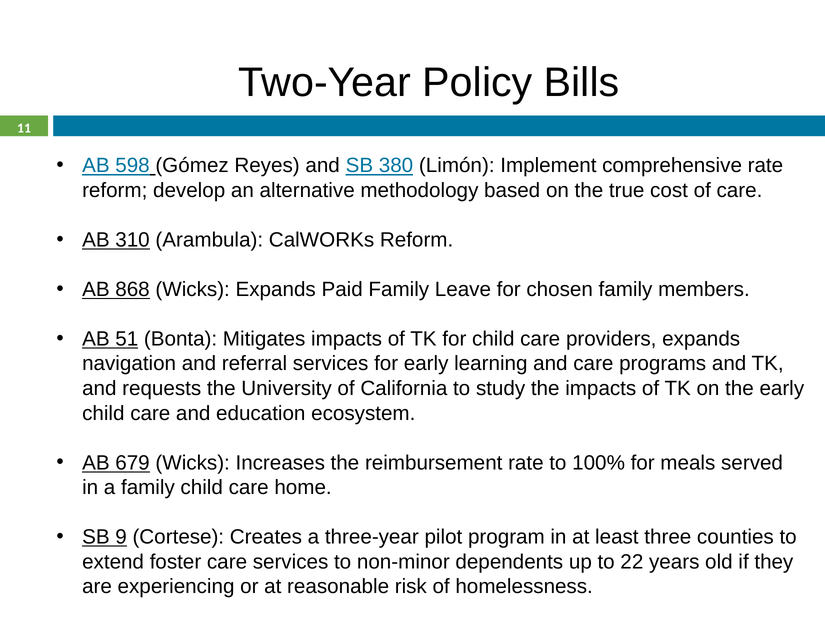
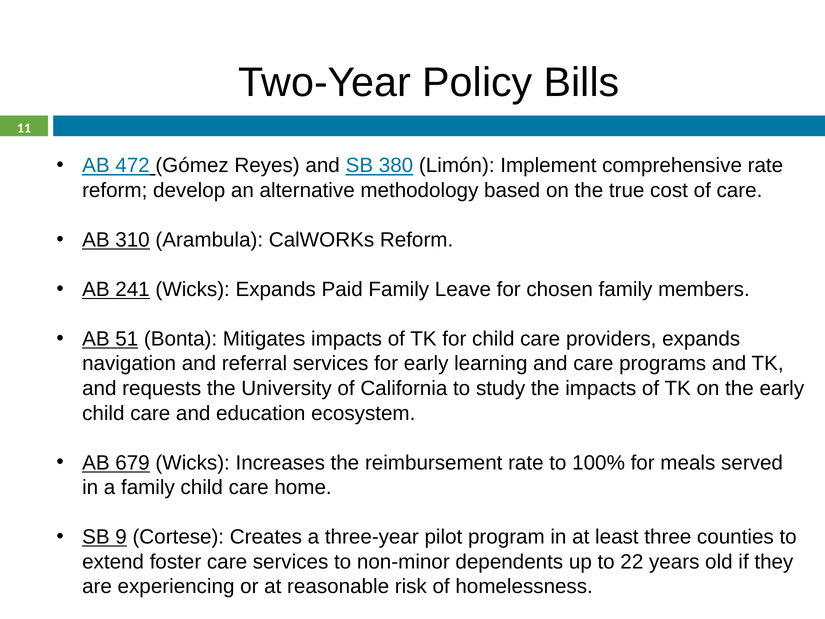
598: 598 -> 472 (132, 166)
868: 868 -> 241 (132, 289)
